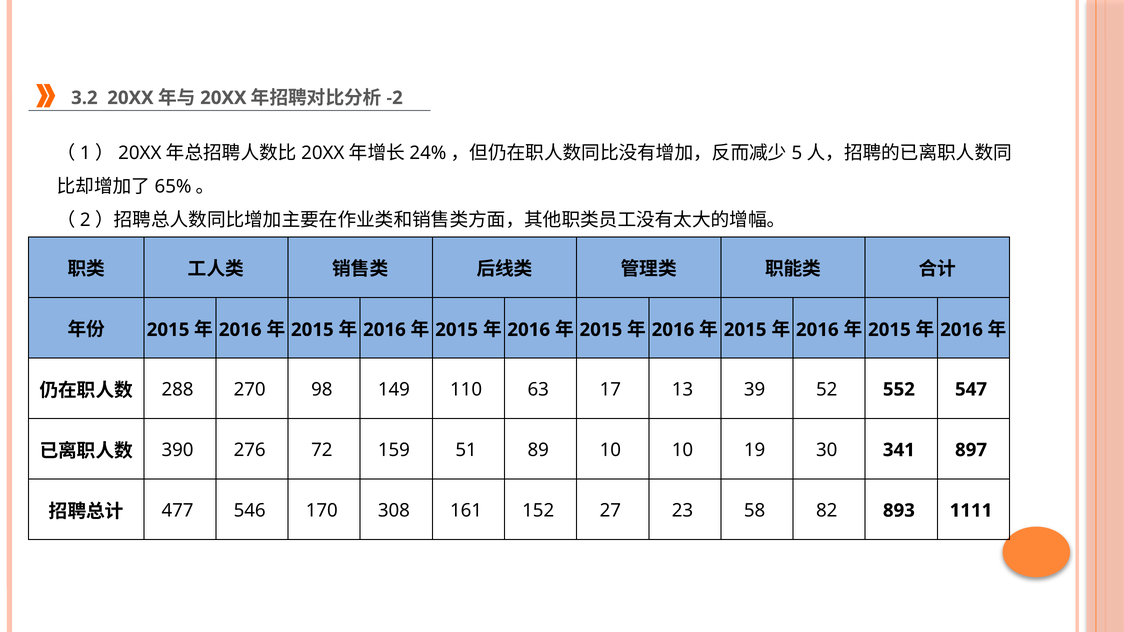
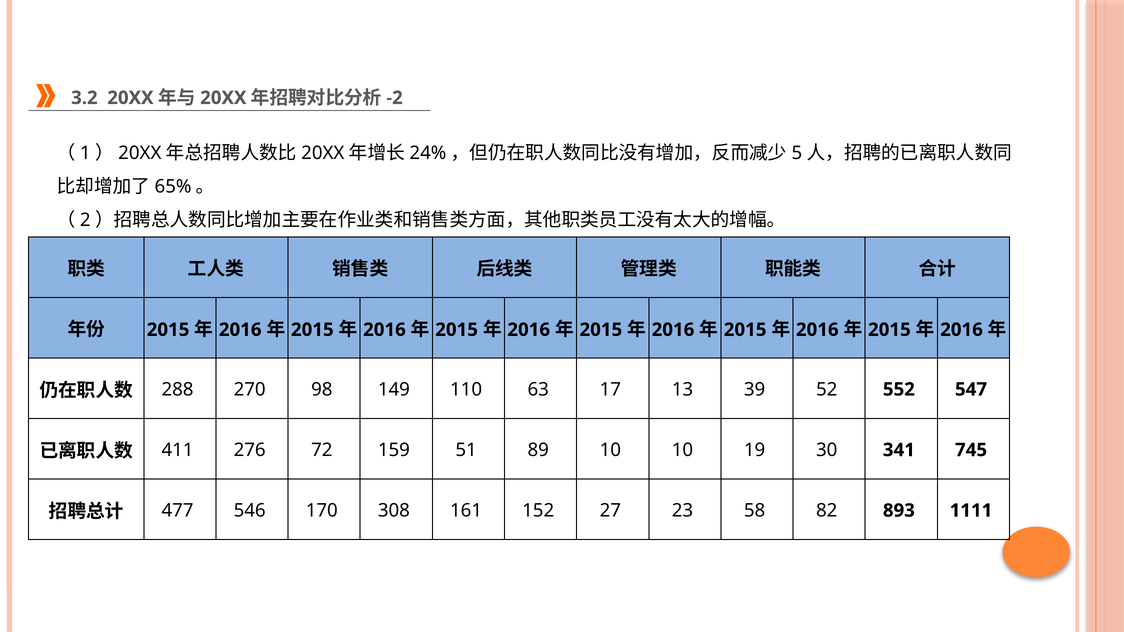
390: 390 -> 411 (178, 450)
897: 897 -> 745 (971, 450)
